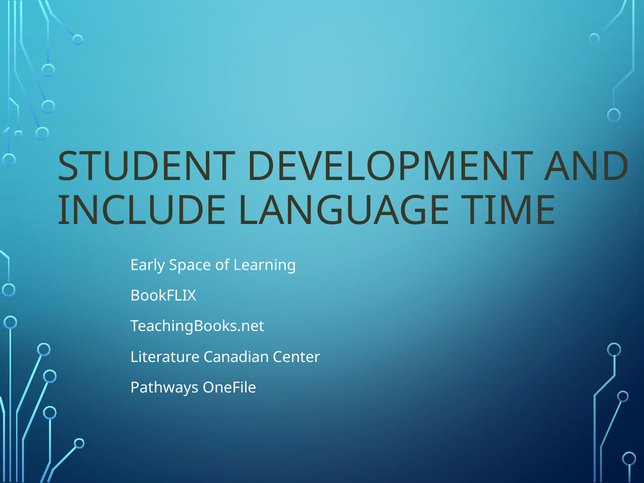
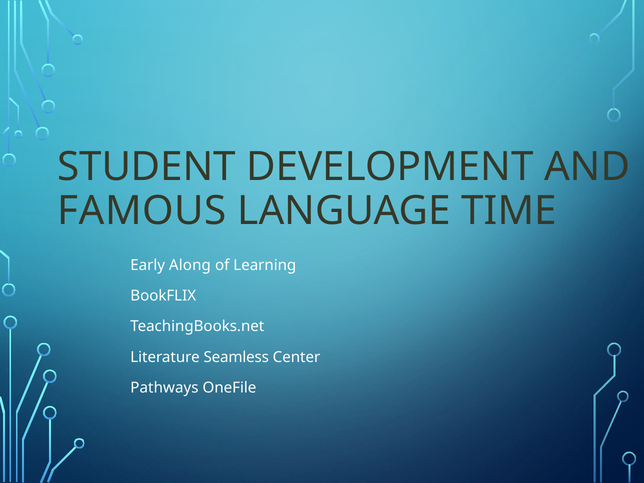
INCLUDE: INCLUDE -> FAMOUS (142, 211)
Space: Space -> Along (190, 265)
Canadian: Canadian -> Seamless (236, 357)
